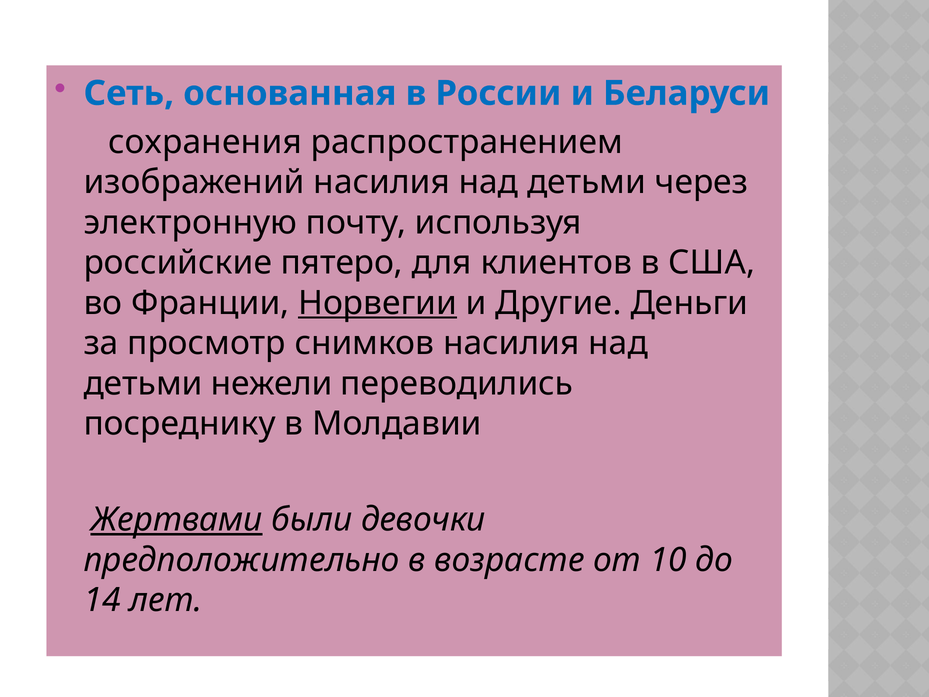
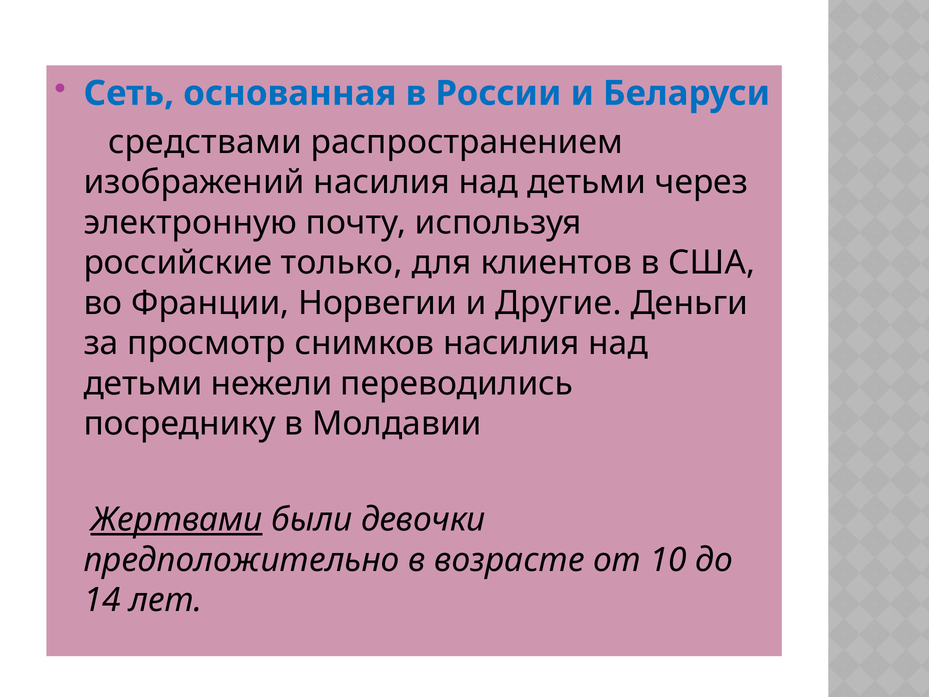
сохранения: сохранения -> средствами (205, 142)
пятеро: пятеро -> только (342, 263)
Норвегии underline: present -> none (378, 303)
